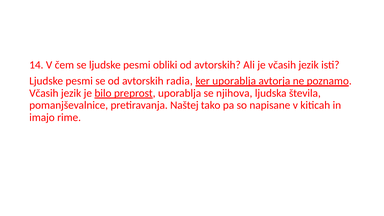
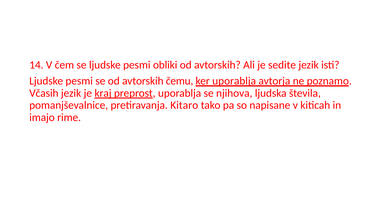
je včasih: včasih -> sedite (282, 65)
radia: radia -> čemu (180, 81)
bilo: bilo -> kraj (103, 93)
Naštej: Naštej -> Kitaro (184, 105)
